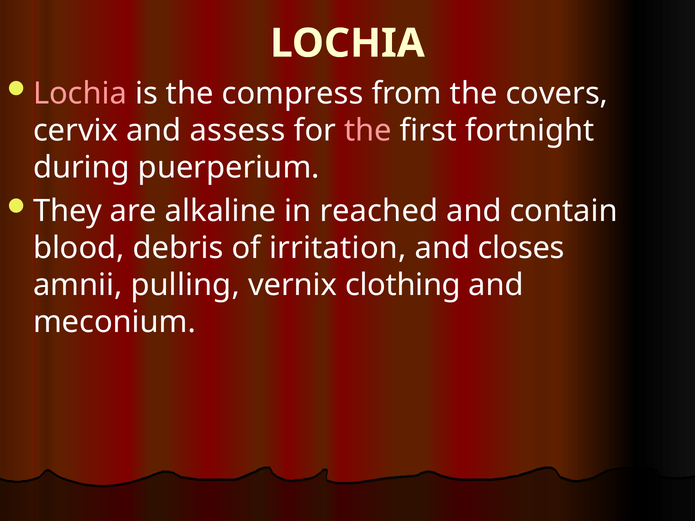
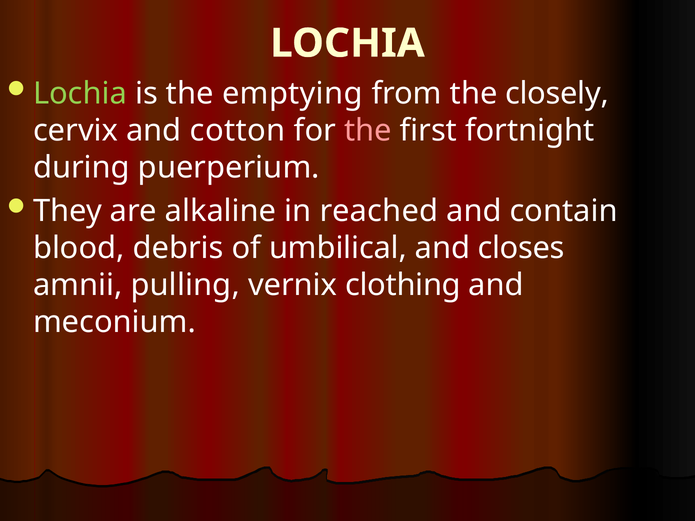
Lochia colour: pink -> light green (80, 94)
compress: compress -> emptying (292, 94)
covers: covers -> closely (557, 94)
assess: assess -> cotton (238, 131)
irritation: irritation -> umbilical (338, 248)
